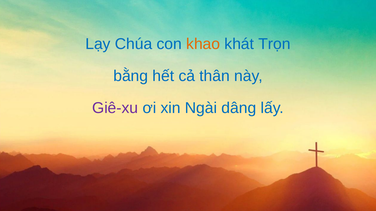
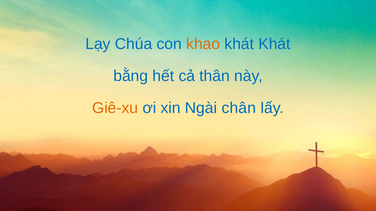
khát Trọn: Trọn -> Khát (274, 44)
Giê-xu colour: purple -> orange (115, 108)
dâng: dâng -> chân (239, 108)
